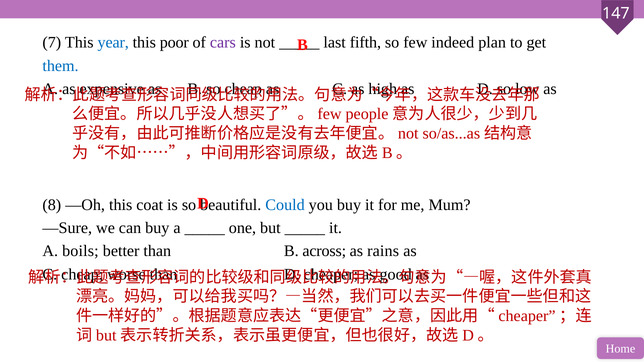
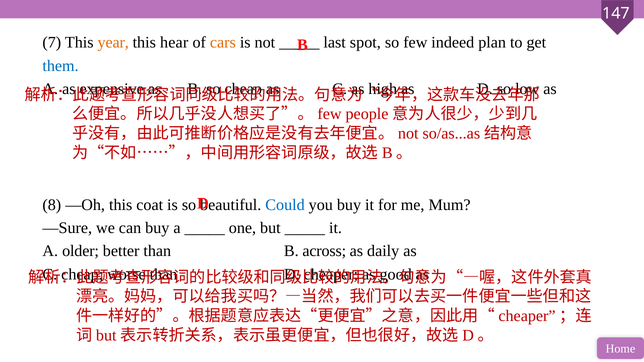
year colour: blue -> orange (113, 43)
poor: poor -> hear (174, 43)
cars colour: purple -> orange (223, 43)
fifth: fifth -> spot (365, 43)
boils: boils -> older (81, 251)
rains: rains -> daily (383, 251)
